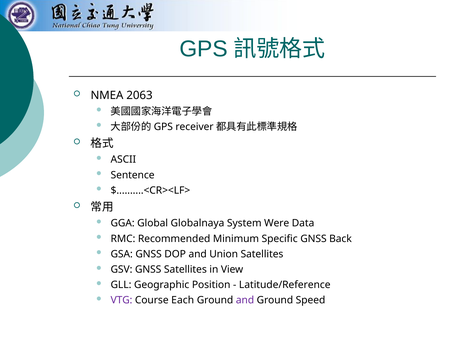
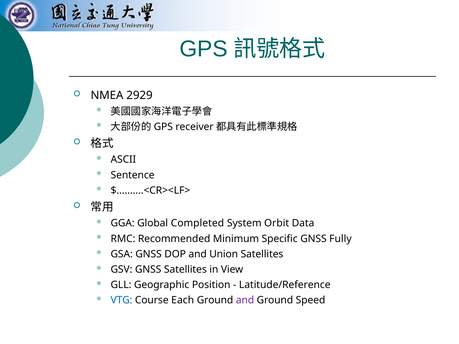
2063: 2063 -> 2929 (139, 95)
Globalnaya: Globalnaya -> Completed (197, 223)
Were: Were -> Orbit (277, 223)
Back: Back -> Fully (340, 239)
VTG colour: purple -> blue (122, 301)
